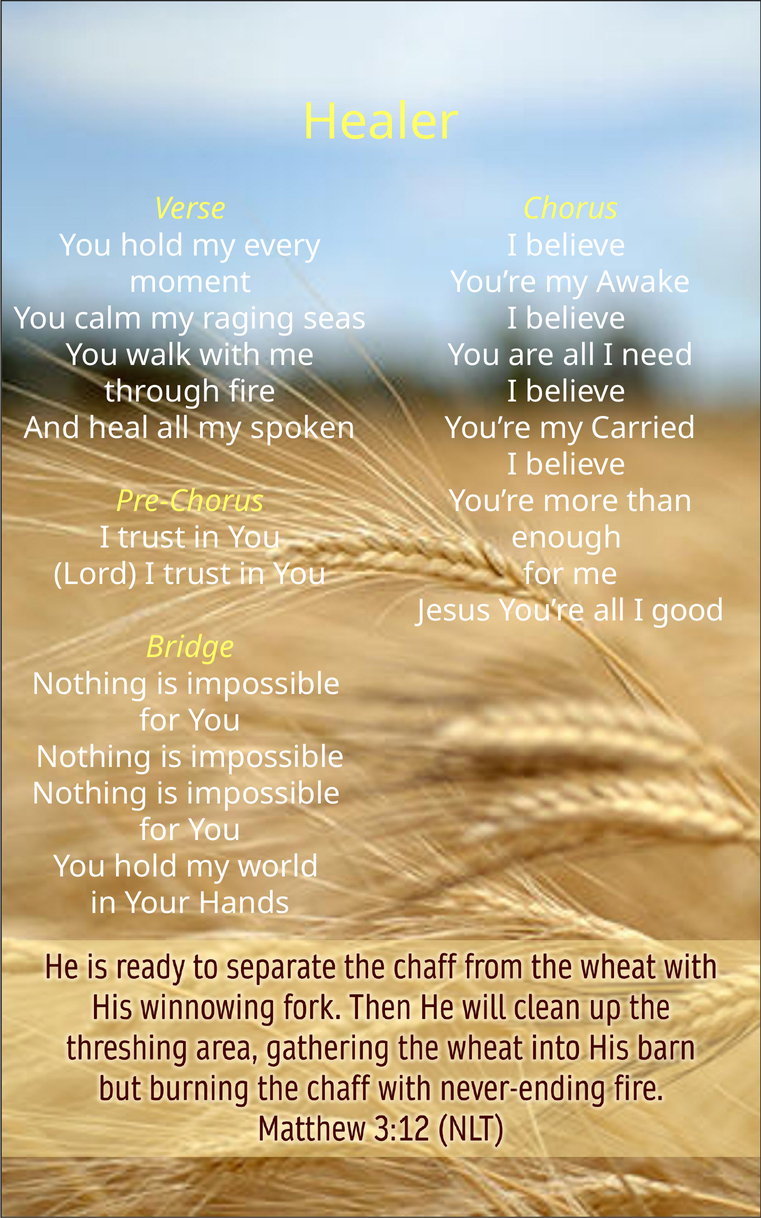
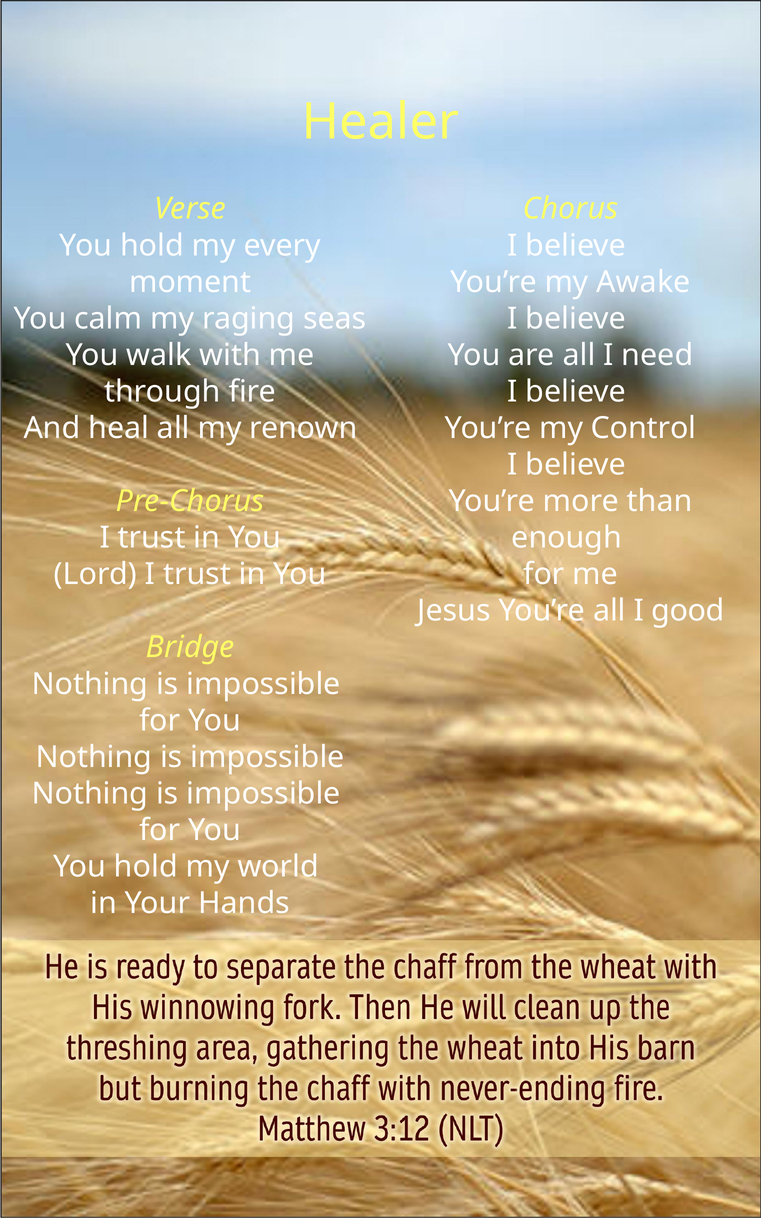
spoken: spoken -> renown (303, 428)
Carried: Carried -> Control (644, 428)
